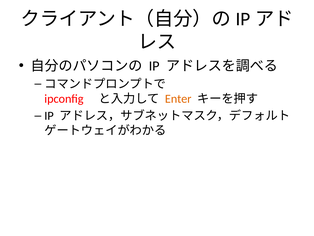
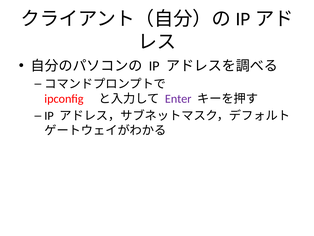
Enter colour: orange -> purple (178, 99)
